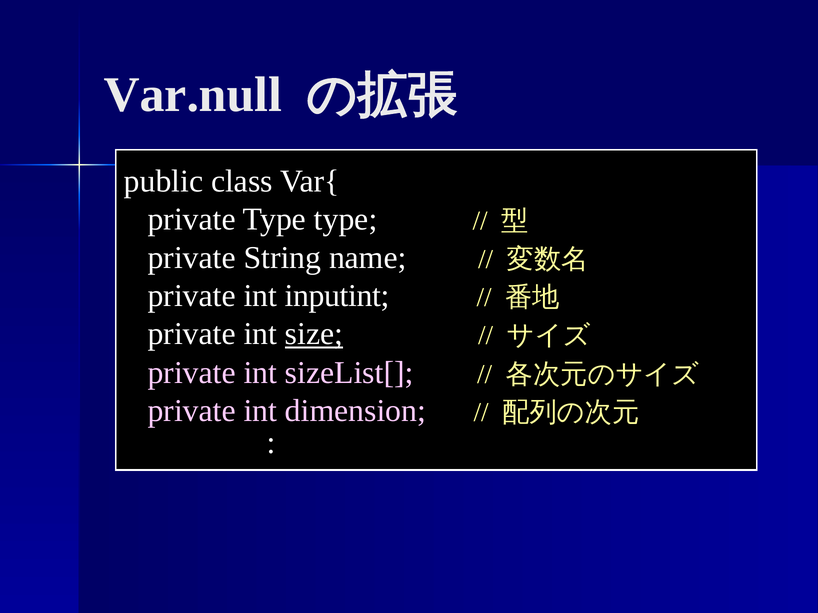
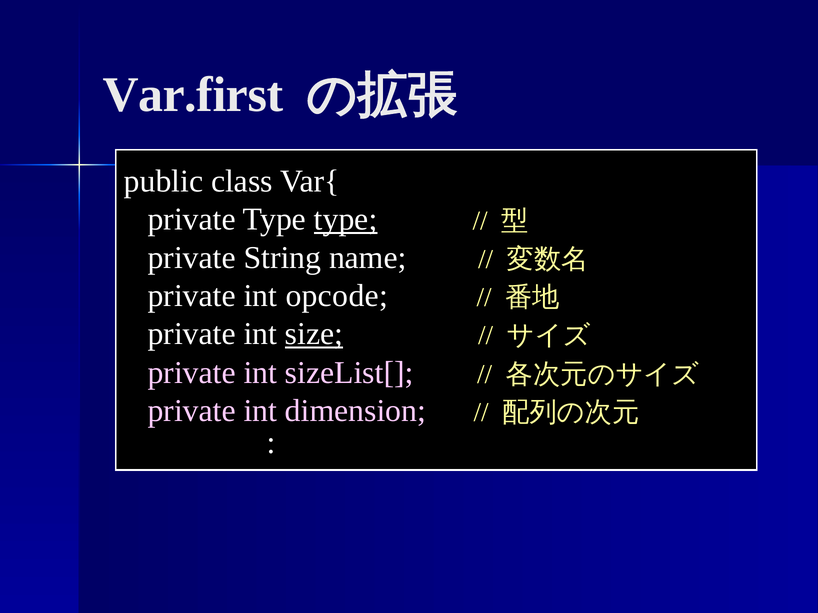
Var.null: Var.null -> Var.first (193, 95)
type underline: none -> present (346, 220)
inputint: inputint -> opcode (337, 296)
